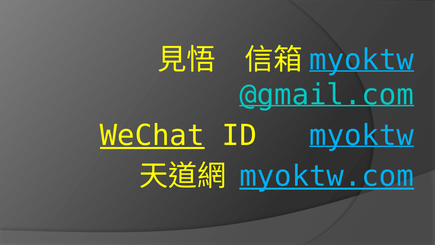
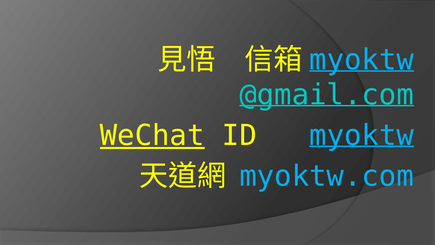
myoktw.com underline: present -> none (327, 176)
